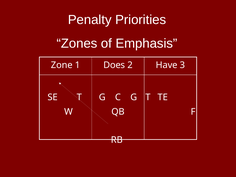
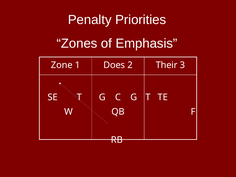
Have: Have -> Their (167, 65)
